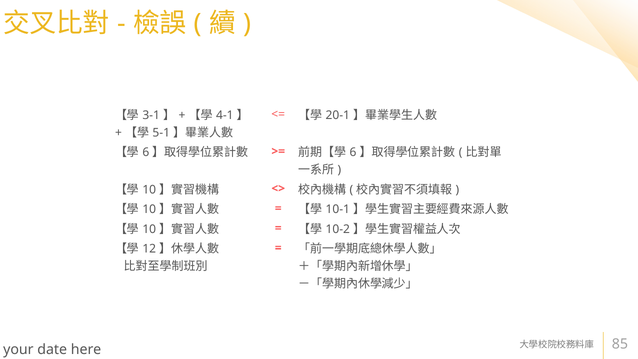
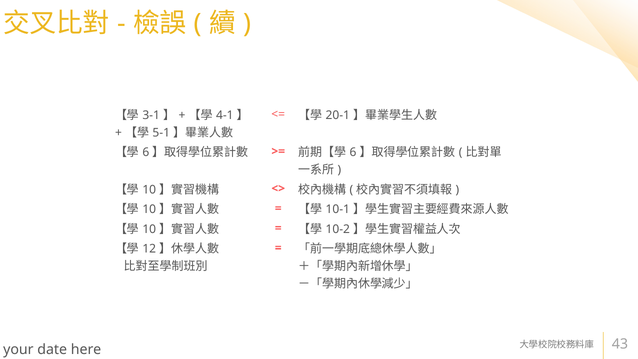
85: 85 -> 43 (620, 344)
